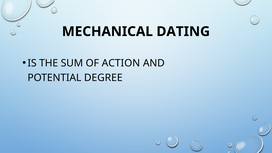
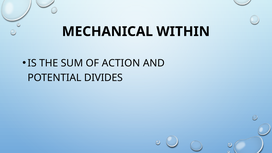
DATING: DATING -> WITHIN (183, 32)
DEGREE: DEGREE -> DIVIDES (103, 78)
